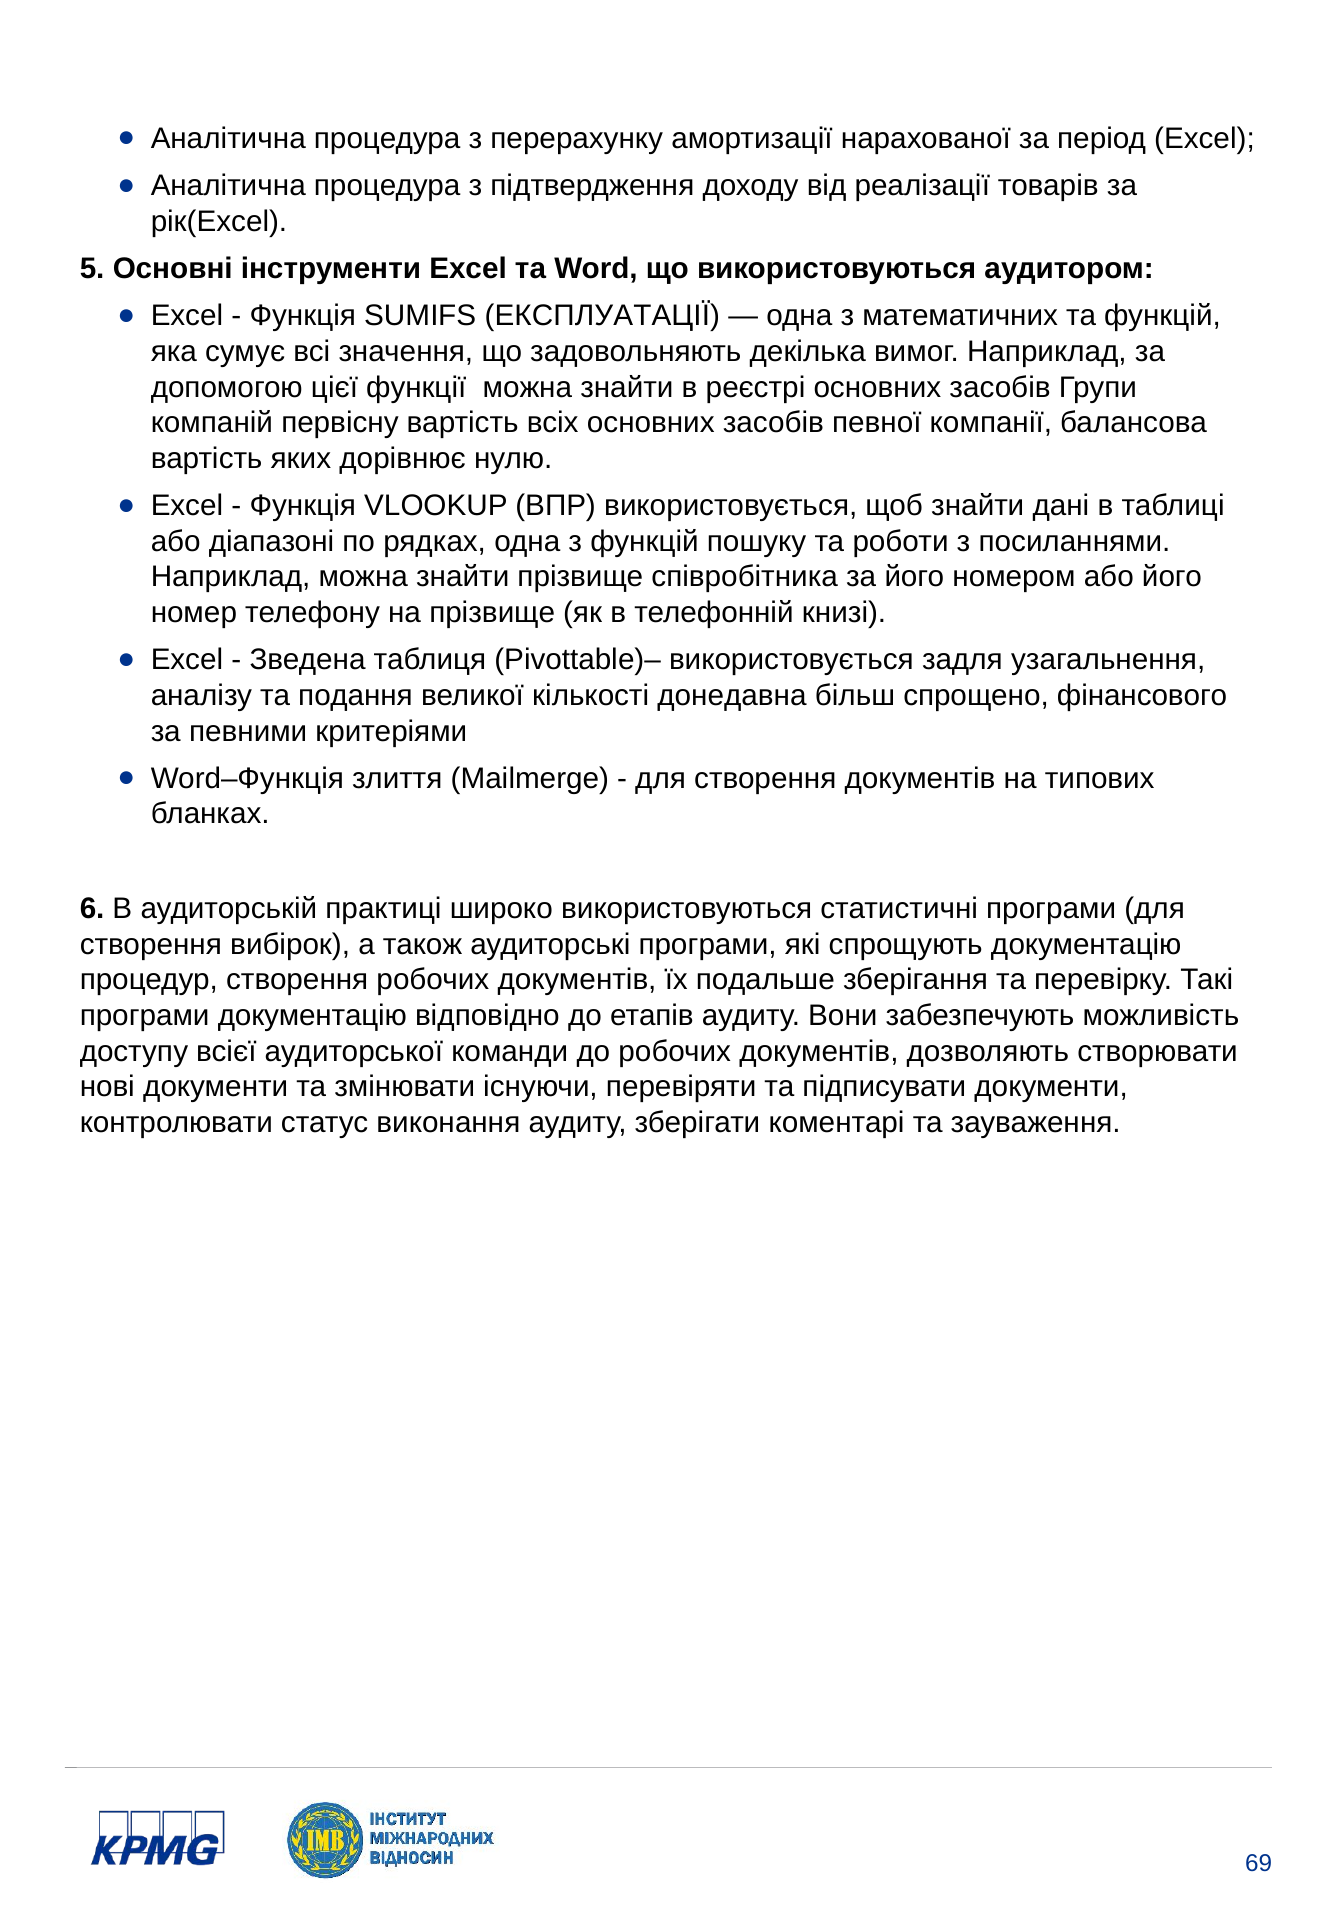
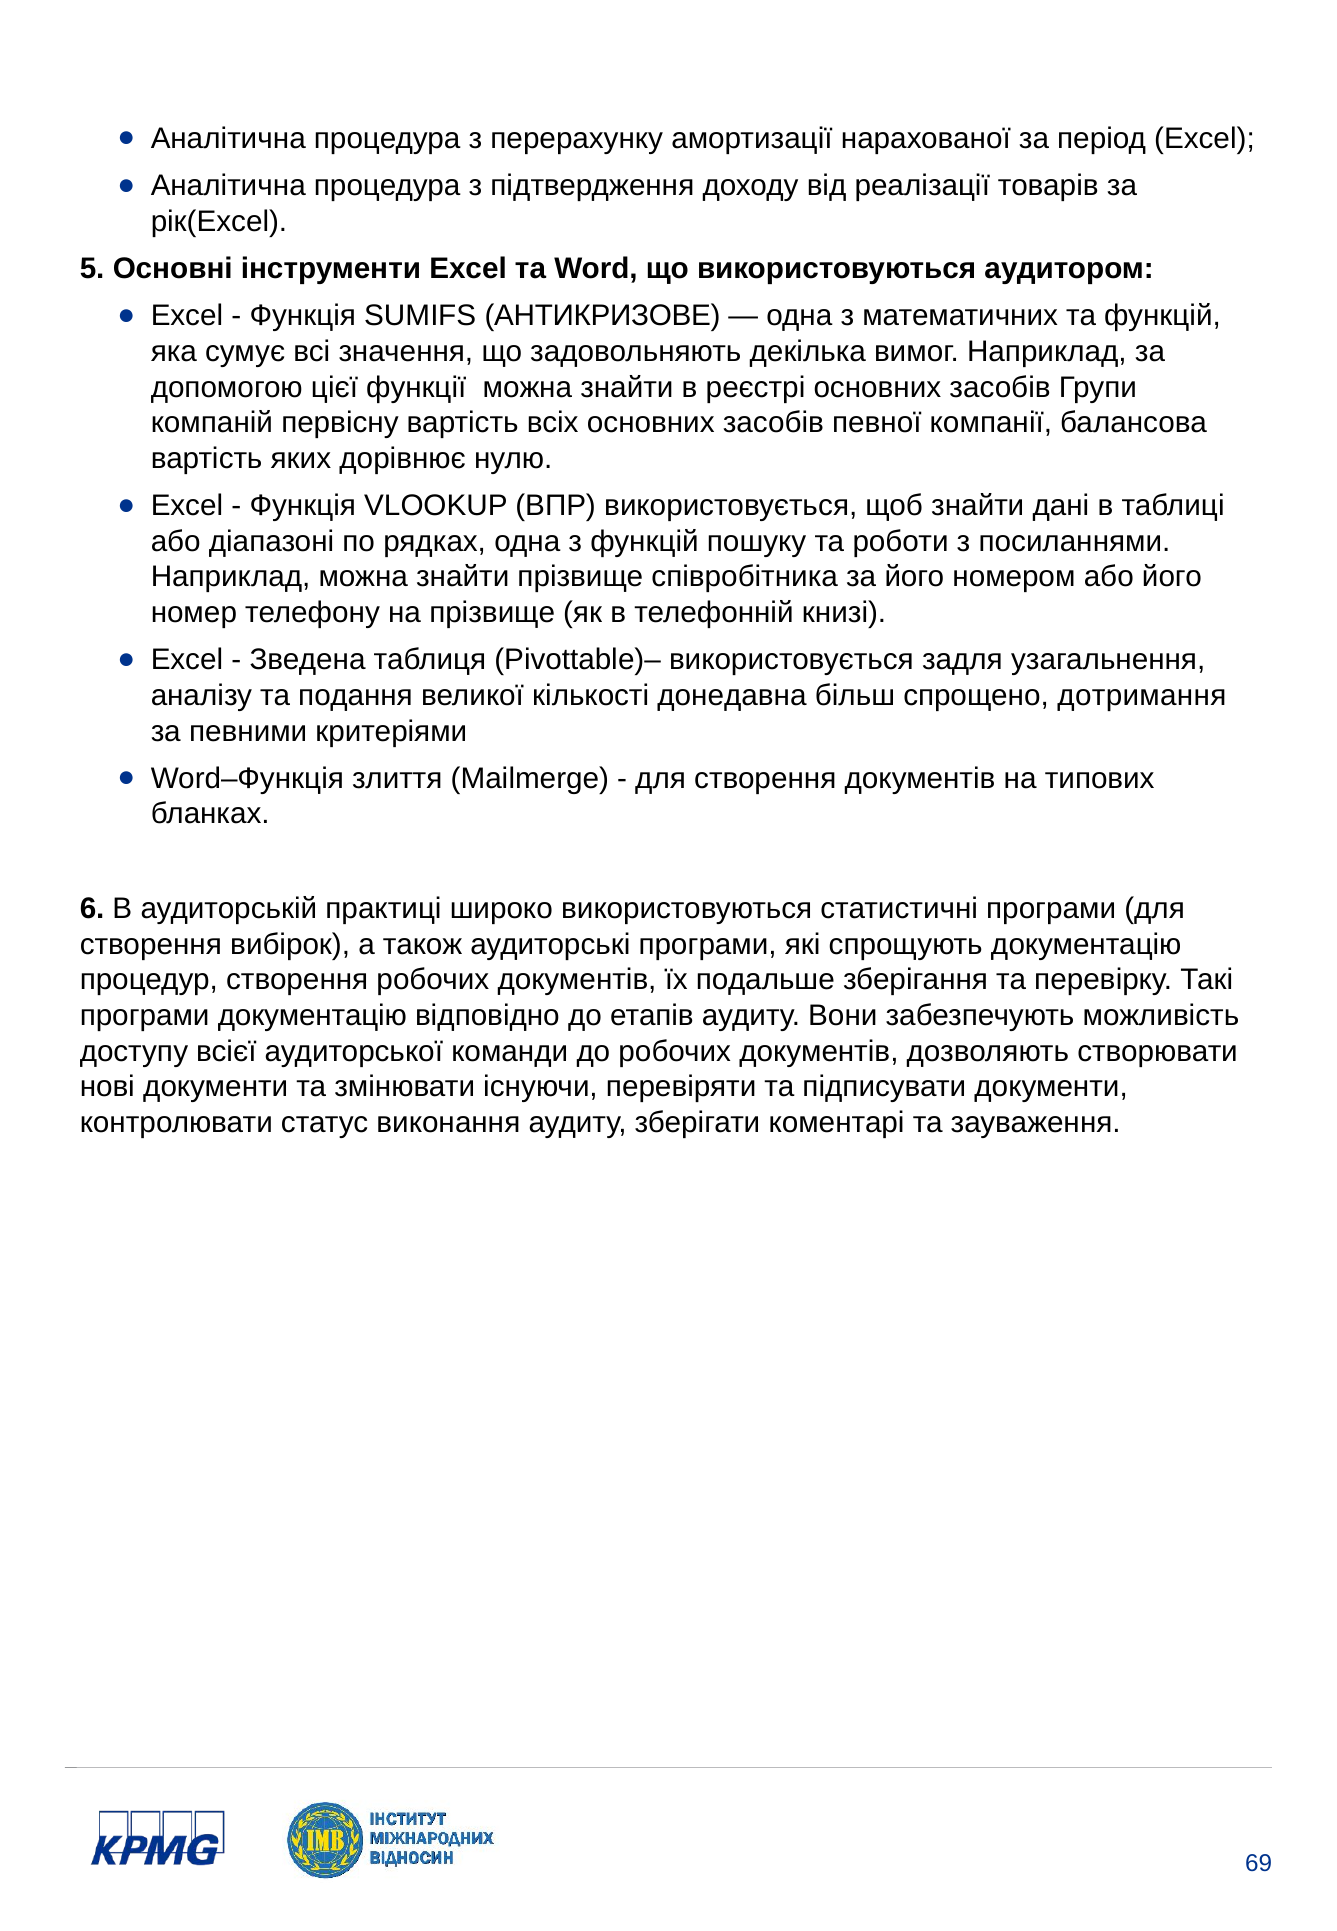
ЕКСПЛУАТАЦІЇ: ЕКСПЛУАТАЦІЇ -> АНТИКРИЗОВЕ (602, 316)
фінансового: фінансового -> дотримання (1142, 696)
